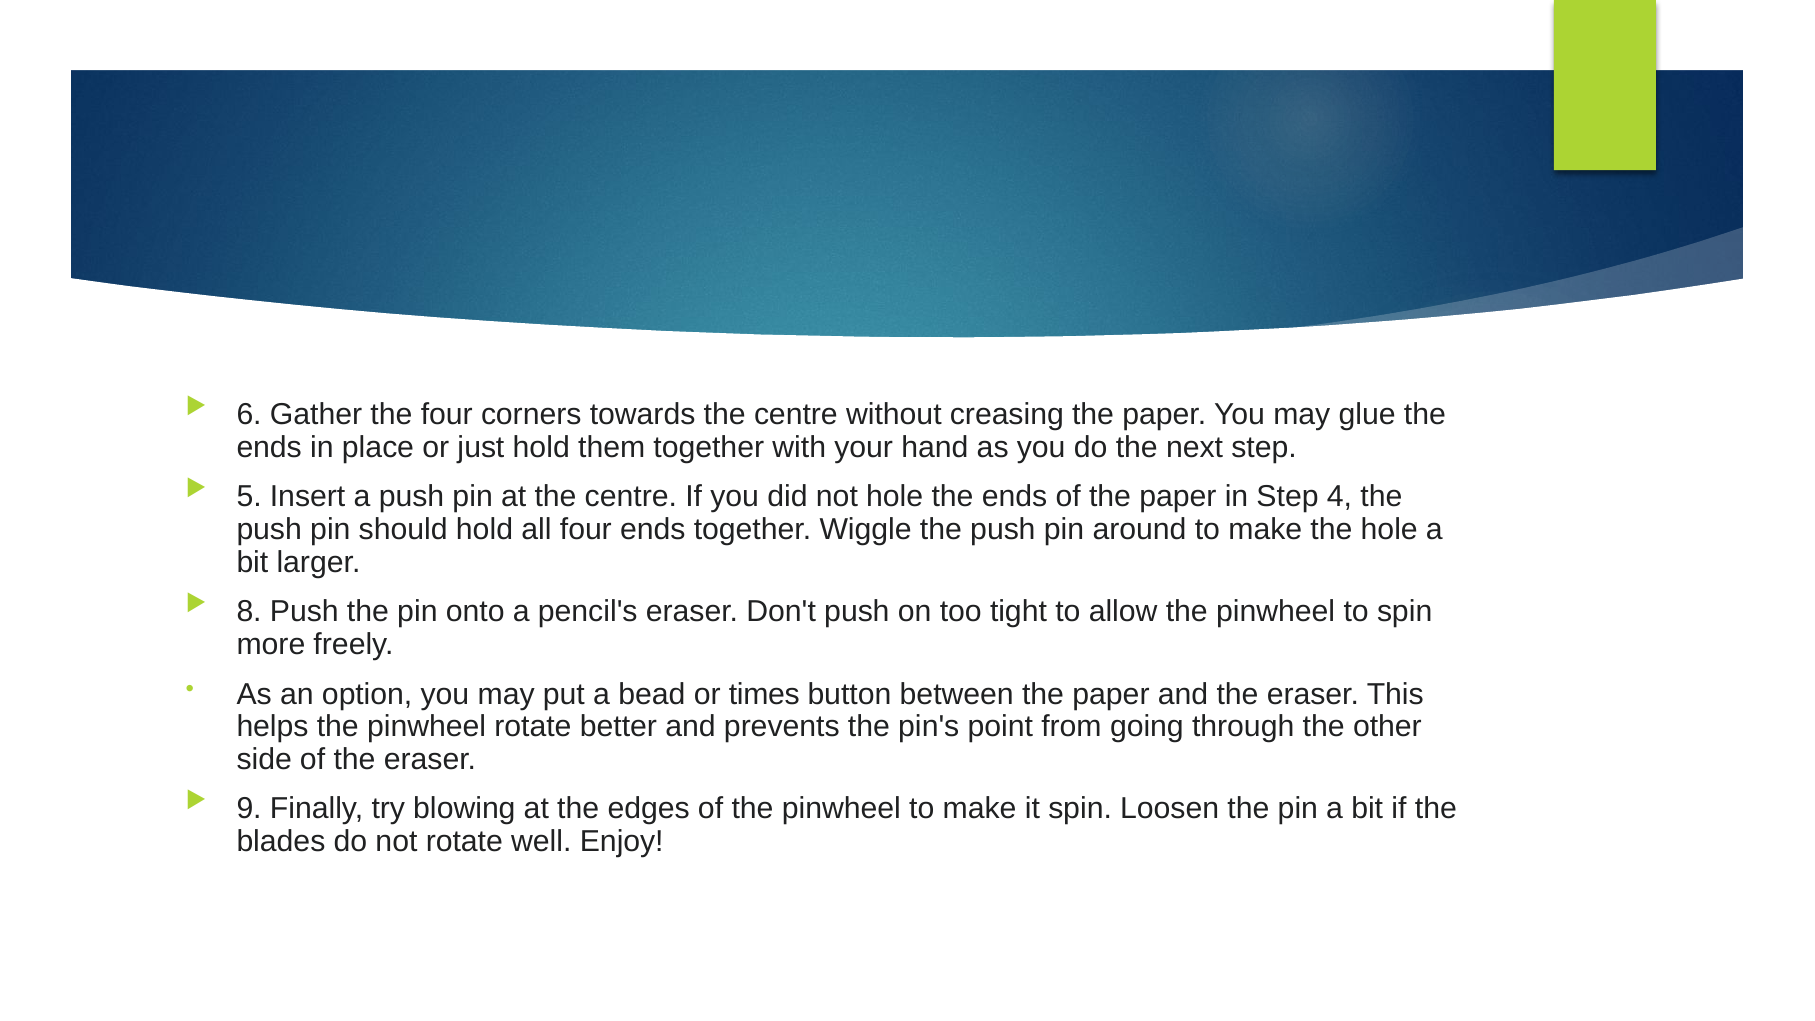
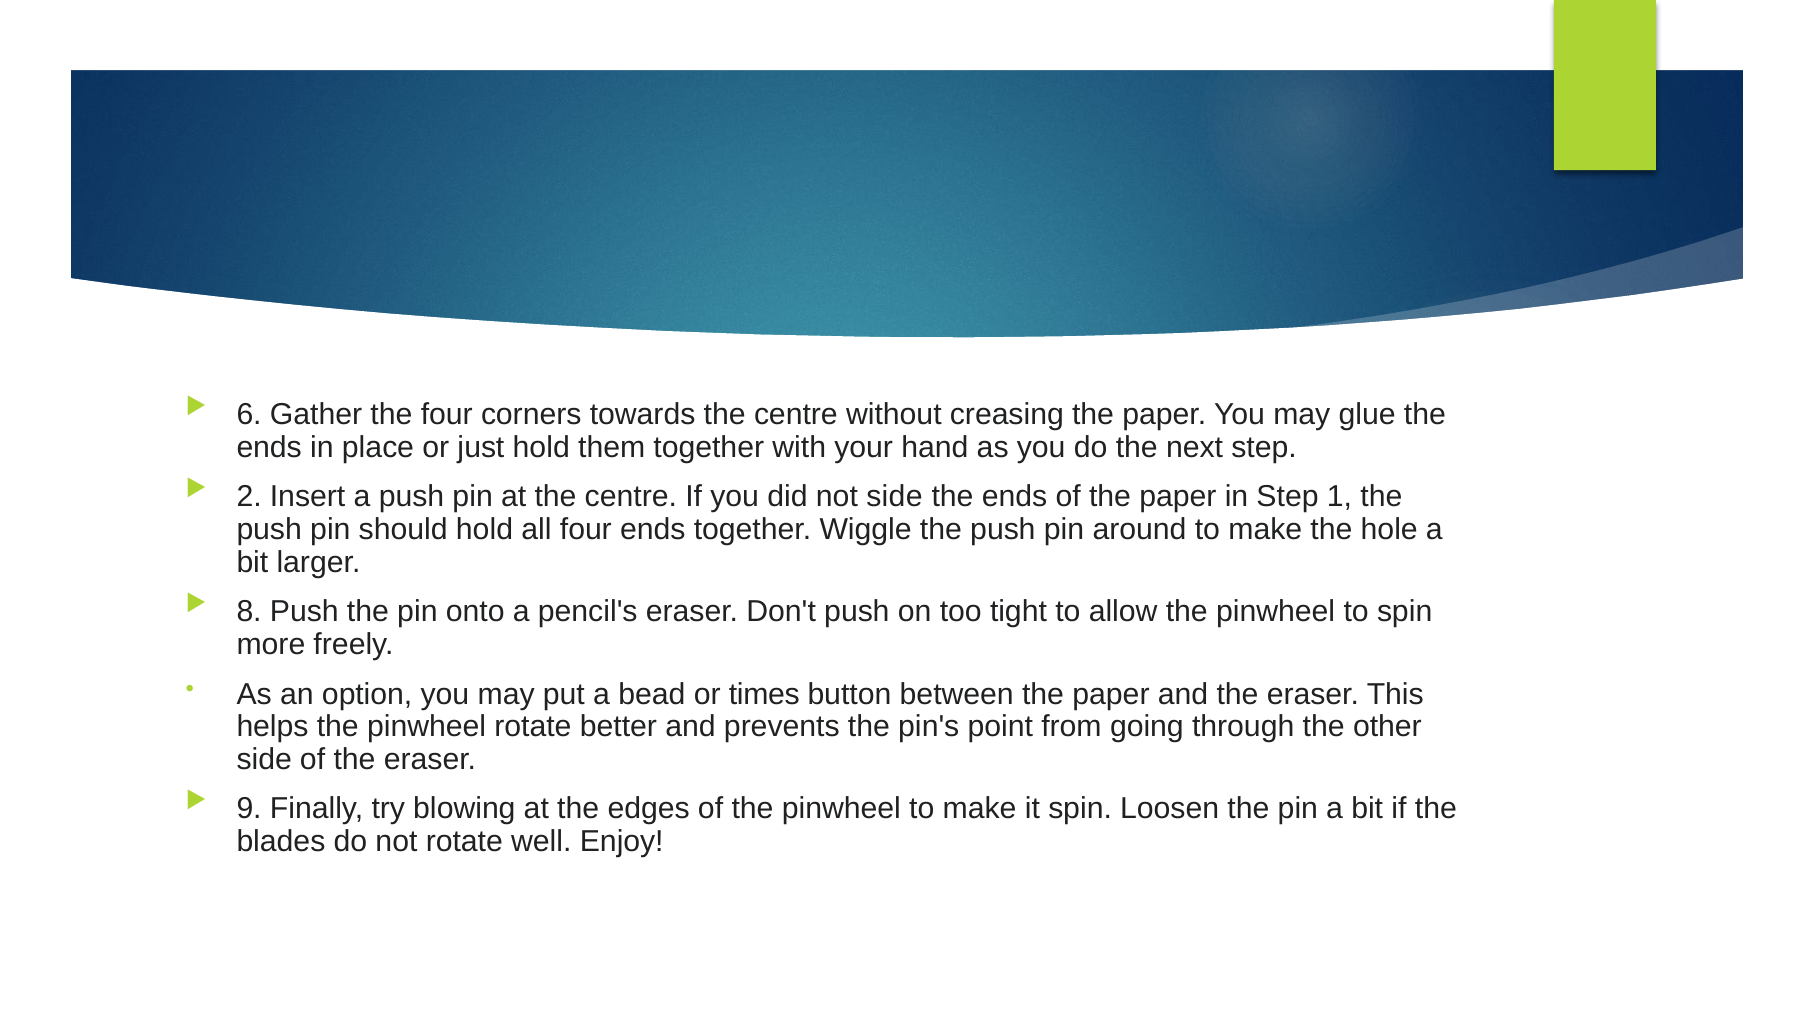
5: 5 -> 2 (249, 497)
not hole: hole -> side (894, 497)
4: 4 -> 1 (1340, 497)
